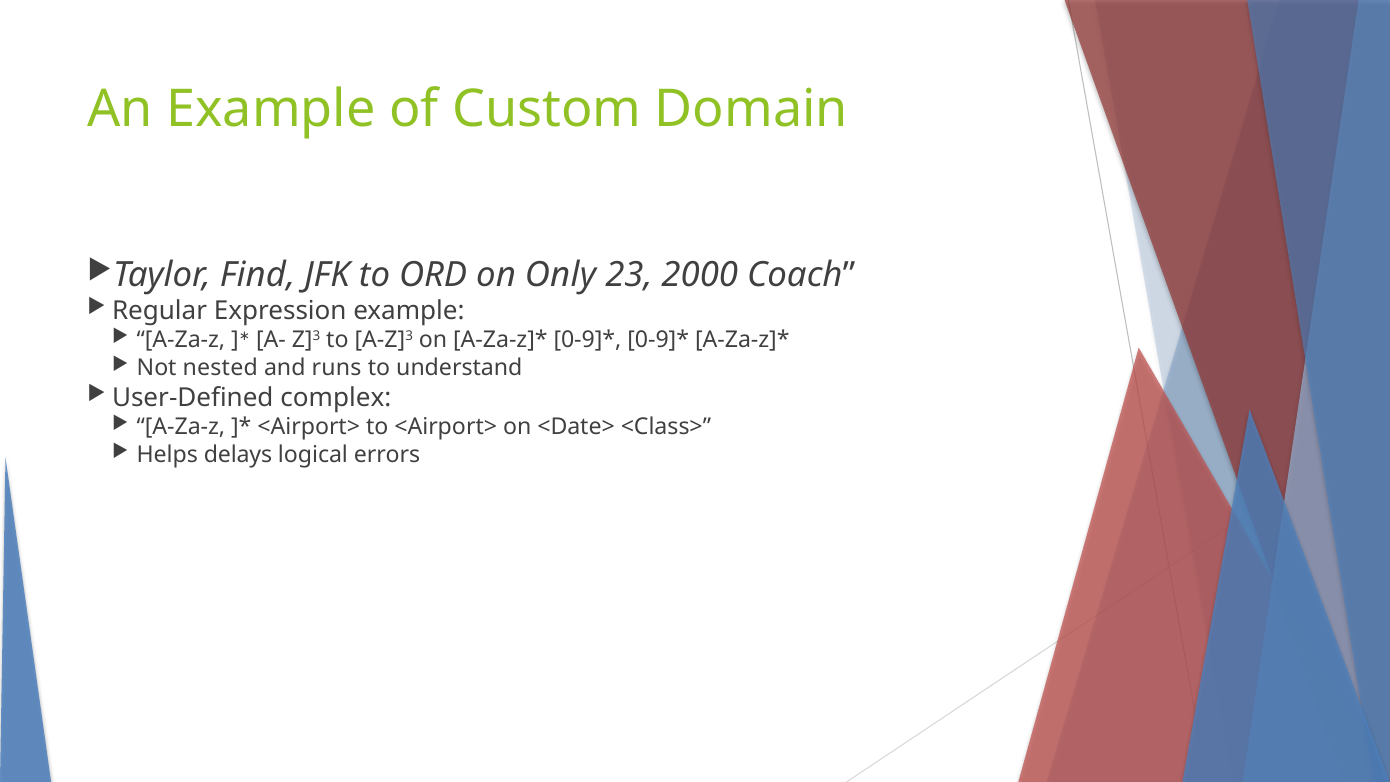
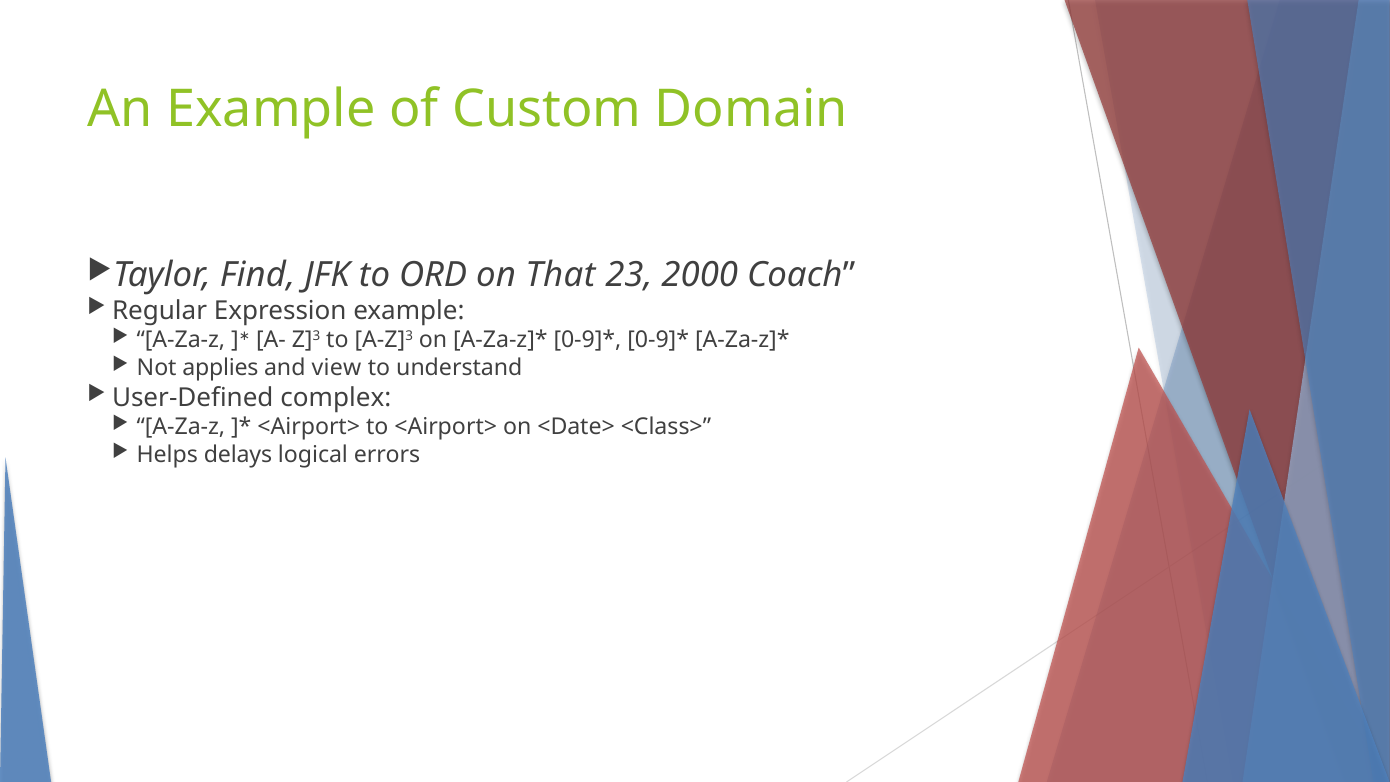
Only: Only -> That (560, 275)
nested: nested -> applies (220, 368)
runs: runs -> view (337, 368)
